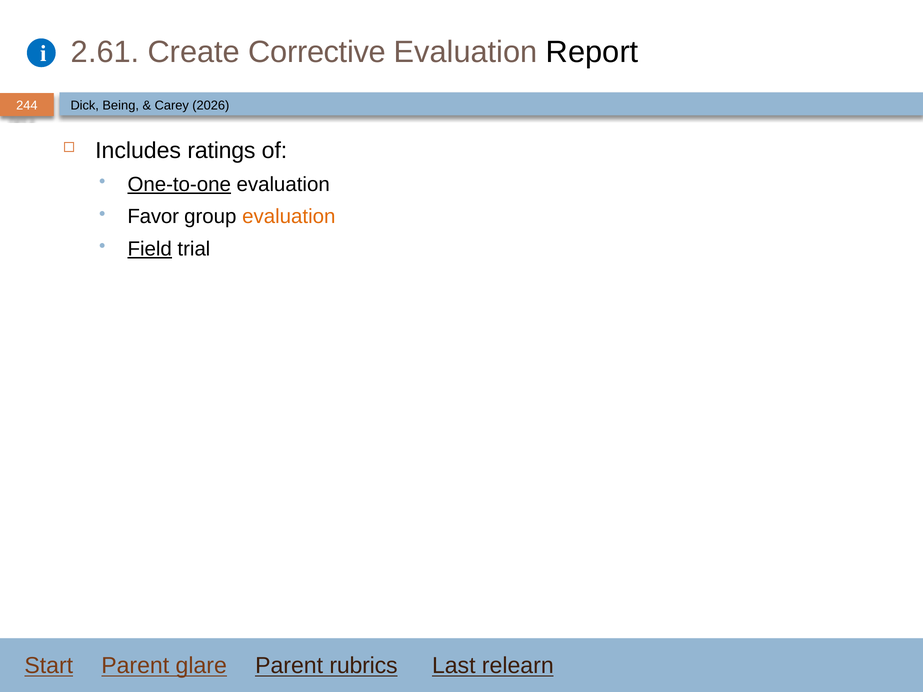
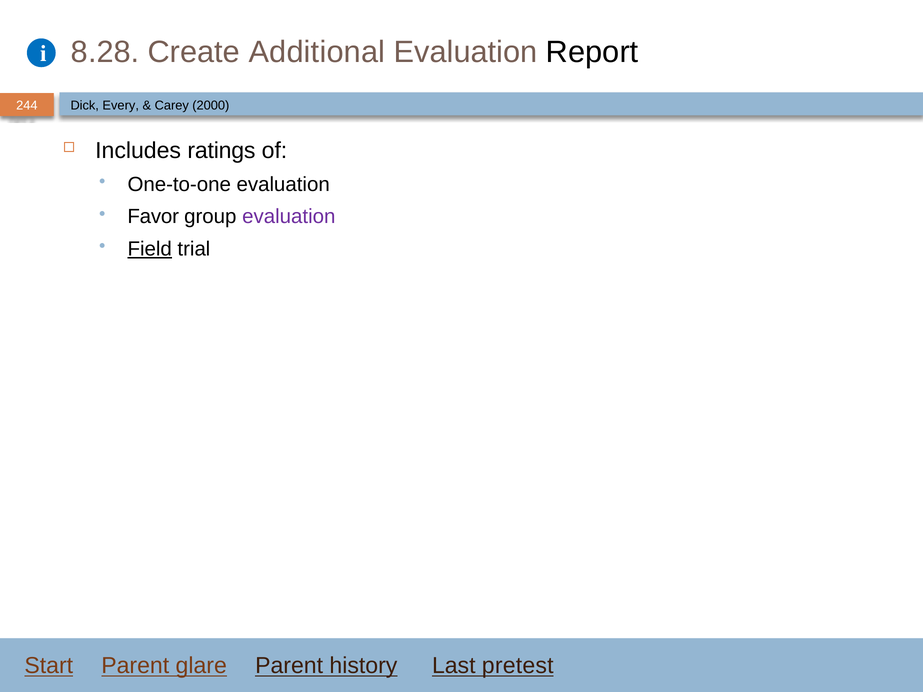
2.61: 2.61 -> 8.28 (105, 52)
Corrective: Corrective -> Additional (317, 52)
Being: Being -> Every (121, 106)
2026: 2026 -> 2000 (211, 106)
One-to-one underline: present -> none (179, 184)
evaluation colour: orange -> purple (289, 217)
rubrics: rubrics -> history (363, 666)
relearn: relearn -> pretest (518, 666)
